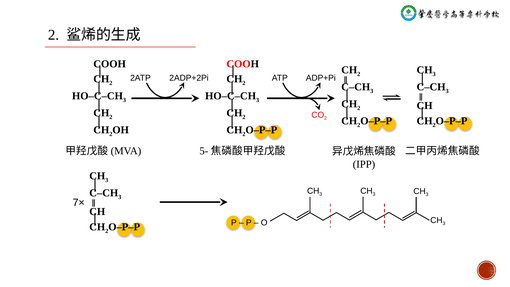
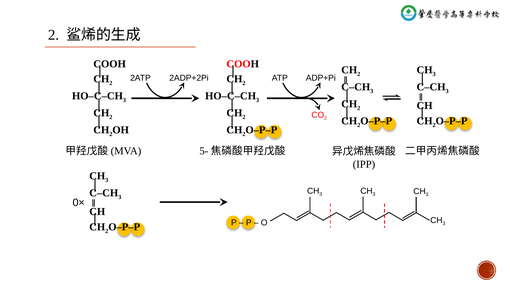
7×: 7× -> 0× (79, 203)
